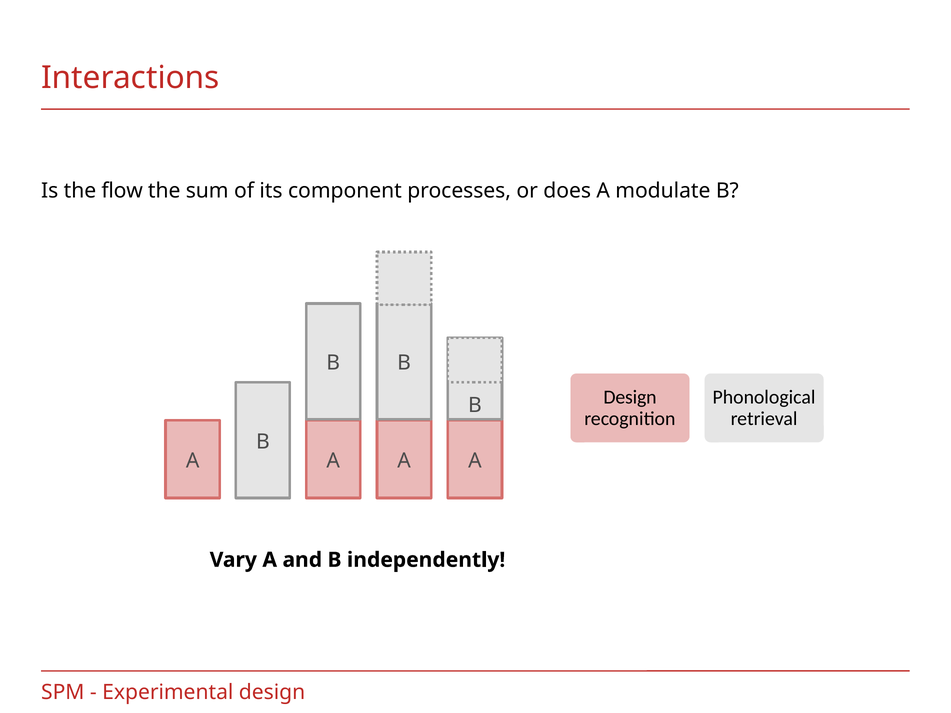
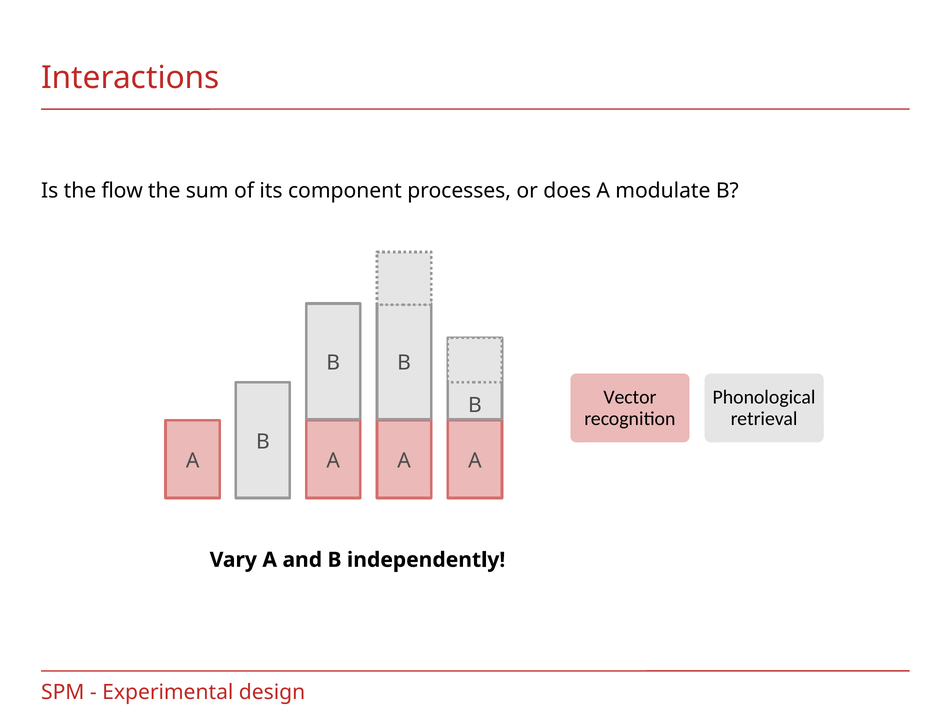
Design: Design -> Vector (630, 397)
